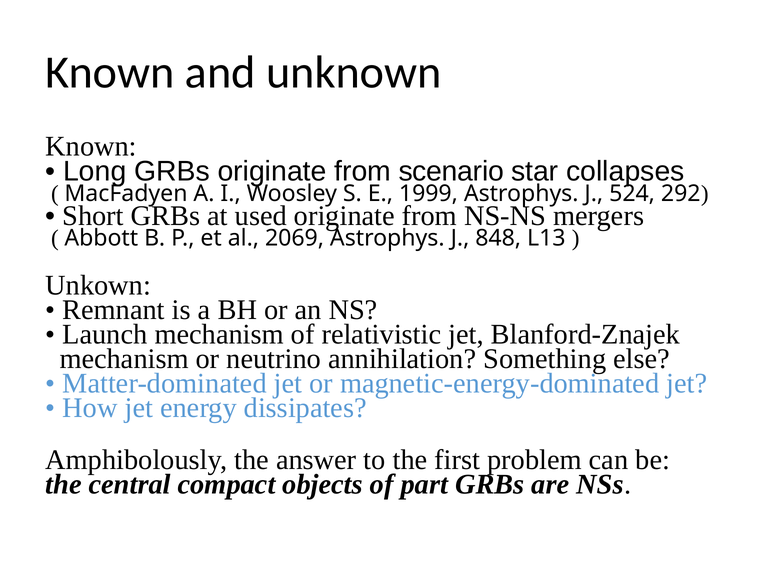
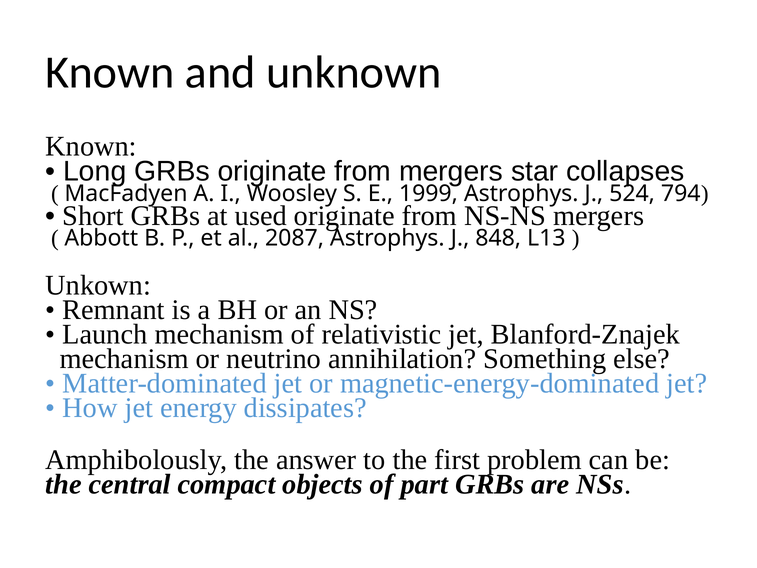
from scenario: scenario -> mergers (451, 171)
292: 292 -> 794 (681, 194)
2069: 2069 -> 2087 (295, 238)
